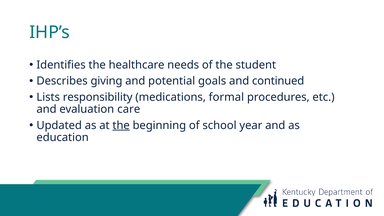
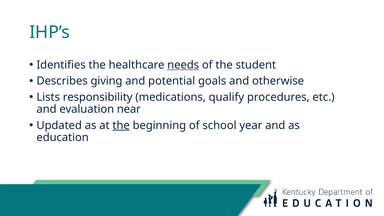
needs underline: none -> present (183, 65)
continued: continued -> otherwise (278, 81)
formal: formal -> qualify (226, 97)
care: care -> near (129, 109)
